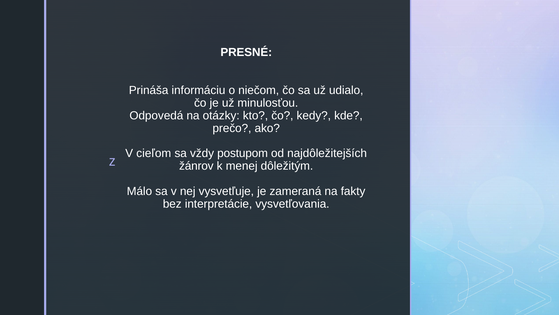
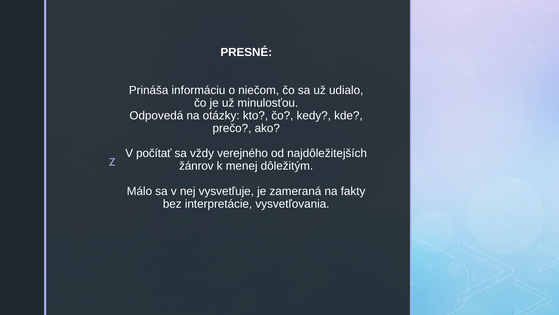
cieľom: cieľom -> počítať (154, 153)
postupom: postupom -> verejného (243, 153)
